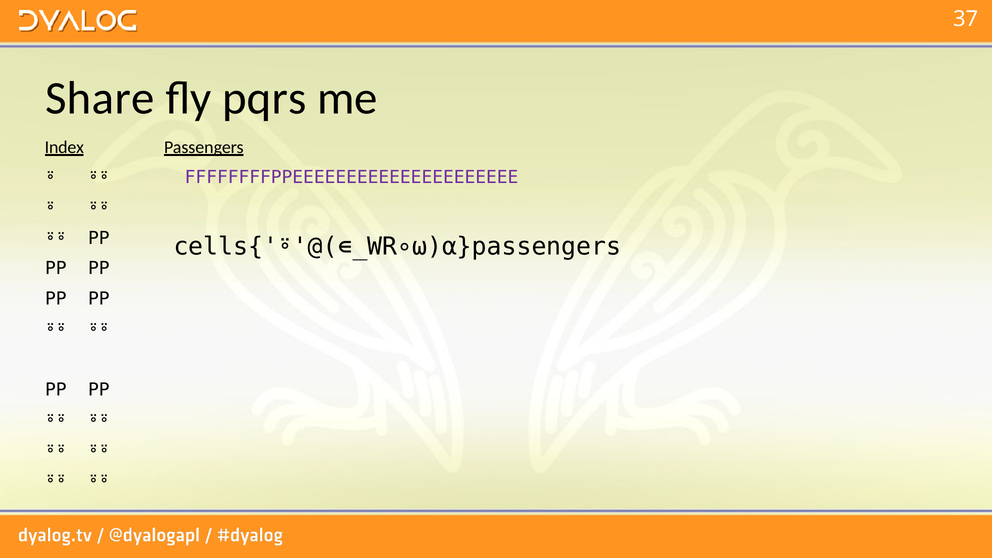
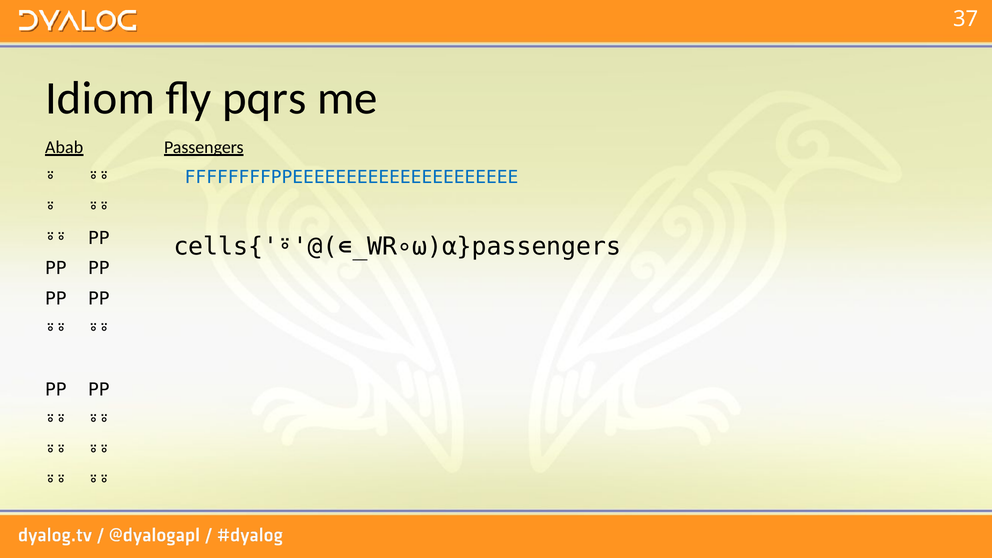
Share: Share -> Idiom (100, 99)
Index: Index -> Abab (64, 147)
FFFFFFFFPPEEEEEEEEEEEEEEEEEEEEE colour: purple -> blue (352, 178)
